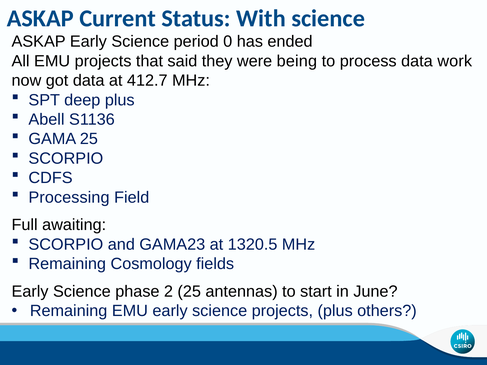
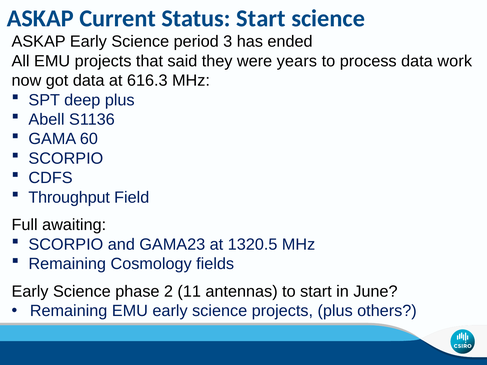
Status With: With -> Start (261, 19)
0: 0 -> 3 (228, 42)
being: being -> years (297, 61)
412.7: 412.7 -> 616.3 (147, 81)
GAMA 25: 25 -> 60 (89, 139)
Processing: Processing -> Throughput (69, 198)
2 25: 25 -> 11 (189, 292)
